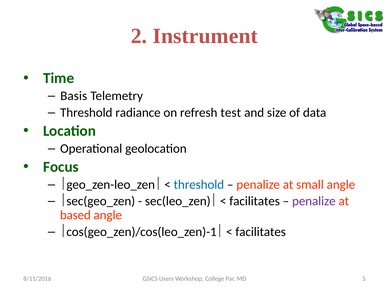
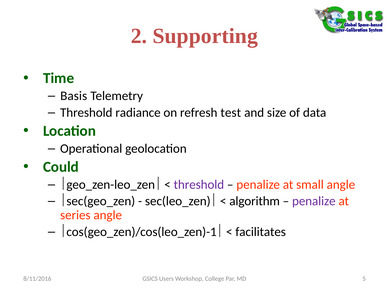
Instrument: Instrument -> Supporting (205, 36)
Focus: Focus -> Could (61, 167)
threshold colour: blue -> purple (199, 184)
facilitates: facilitates -> algorithm (255, 201)
based: based -> series (75, 215)
